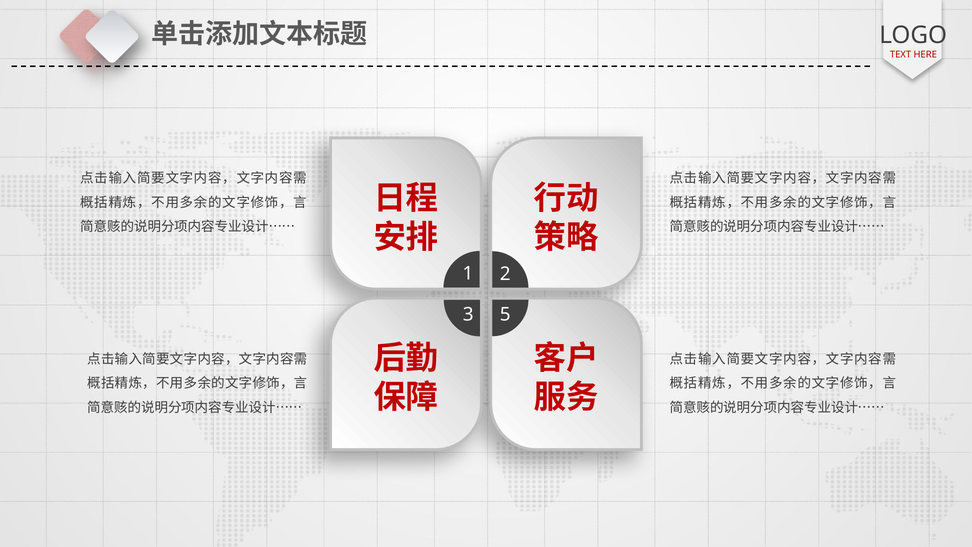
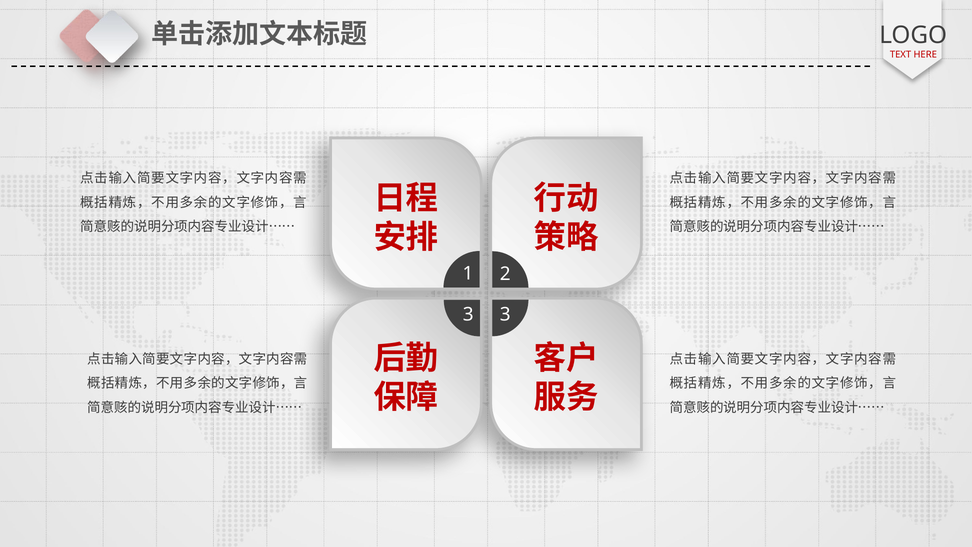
3 5: 5 -> 3 (505, 314)
